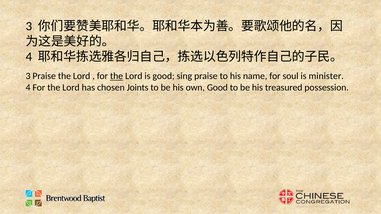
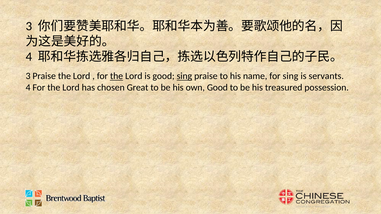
sing underline: none -> present (184, 76)
for soul: soul -> sing (290, 76)
minister: minister -> servants (326, 76)
Joints: Joints -> Great (138, 88)
